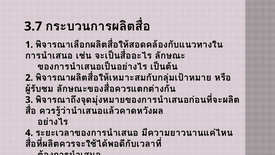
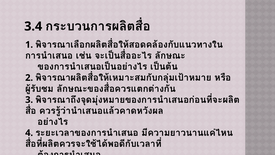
3.7: 3.7 -> 3.4 (33, 26)
